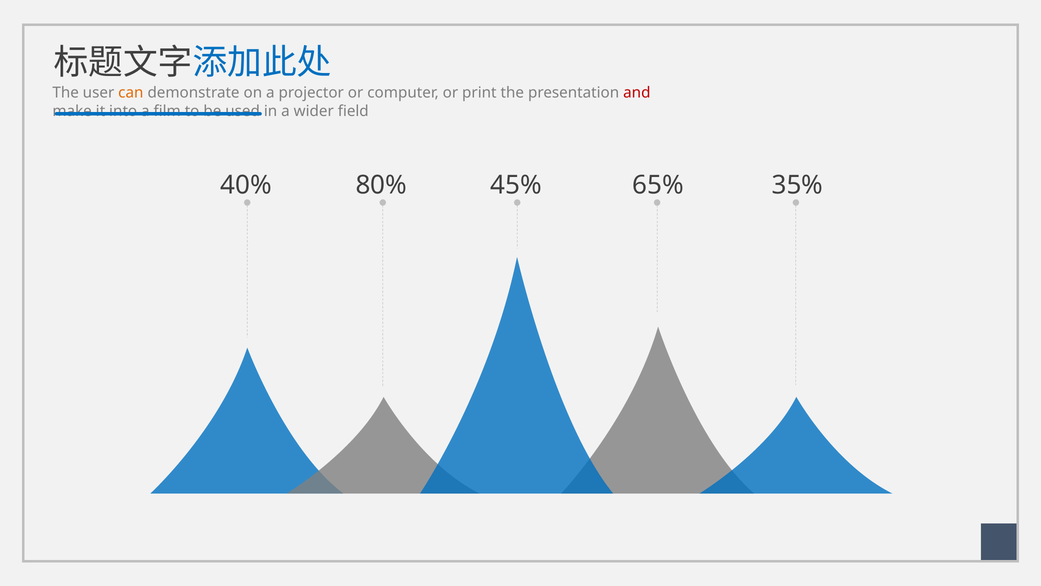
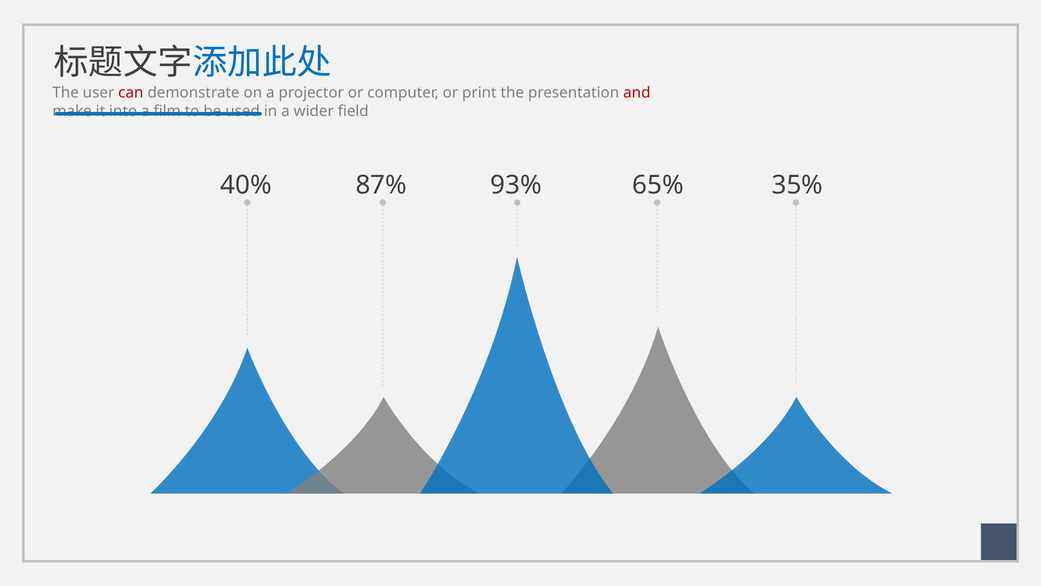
can colour: orange -> red (131, 93)
80%: 80% -> 87% (381, 185)
45%: 45% -> 93% (516, 185)
